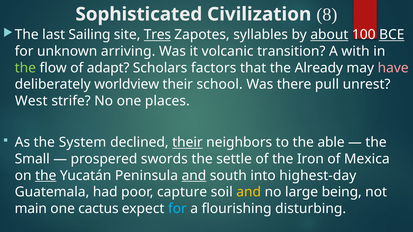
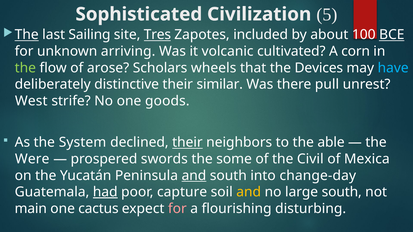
8: 8 -> 5 (327, 15)
The underline: none -> present (27, 35)
syllables: syllables -> included (261, 35)
about underline: present -> none (329, 35)
transition: transition -> cultivated (291, 51)
with: with -> corn (356, 51)
adapt: adapt -> arose (108, 68)
factors: factors -> wheels (214, 68)
Already: Already -> Devices (319, 68)
have colour: pink -> light blue (393, 68)
worldview: worldview -> distinctive (127, 84)
school: school -> similar (220, 84)
places: places -> goods (167, 101)
Small: Small -> Were (32, 159)
settle: settle -> some (234, 159)
Iron: Iron -> Civil (310, 159)
the underline: present -> none (46, 176)
highest-day: highest-day -> change-day (318, 176)
had underline: none -> present (105, 192)
large being: being -> south (342, 192)
for colour: light blue -> pink (177, 209)
